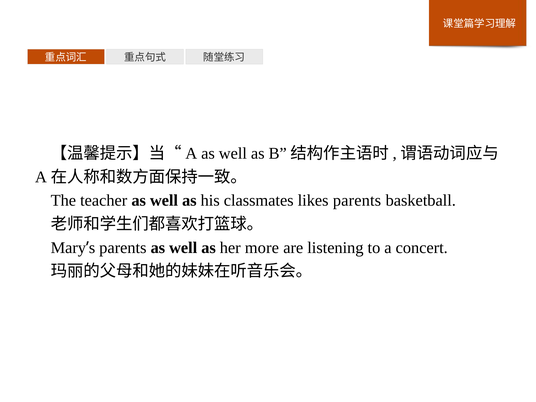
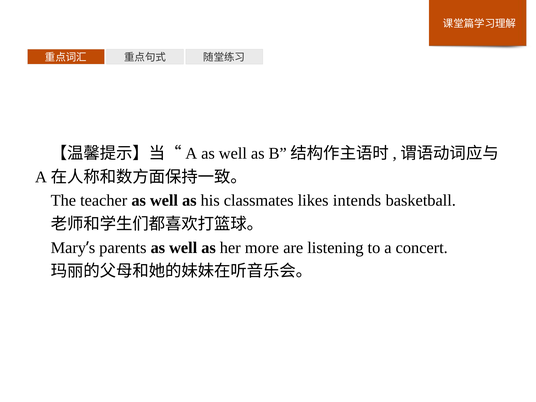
likes parents: parents -> intends (357, 201)
